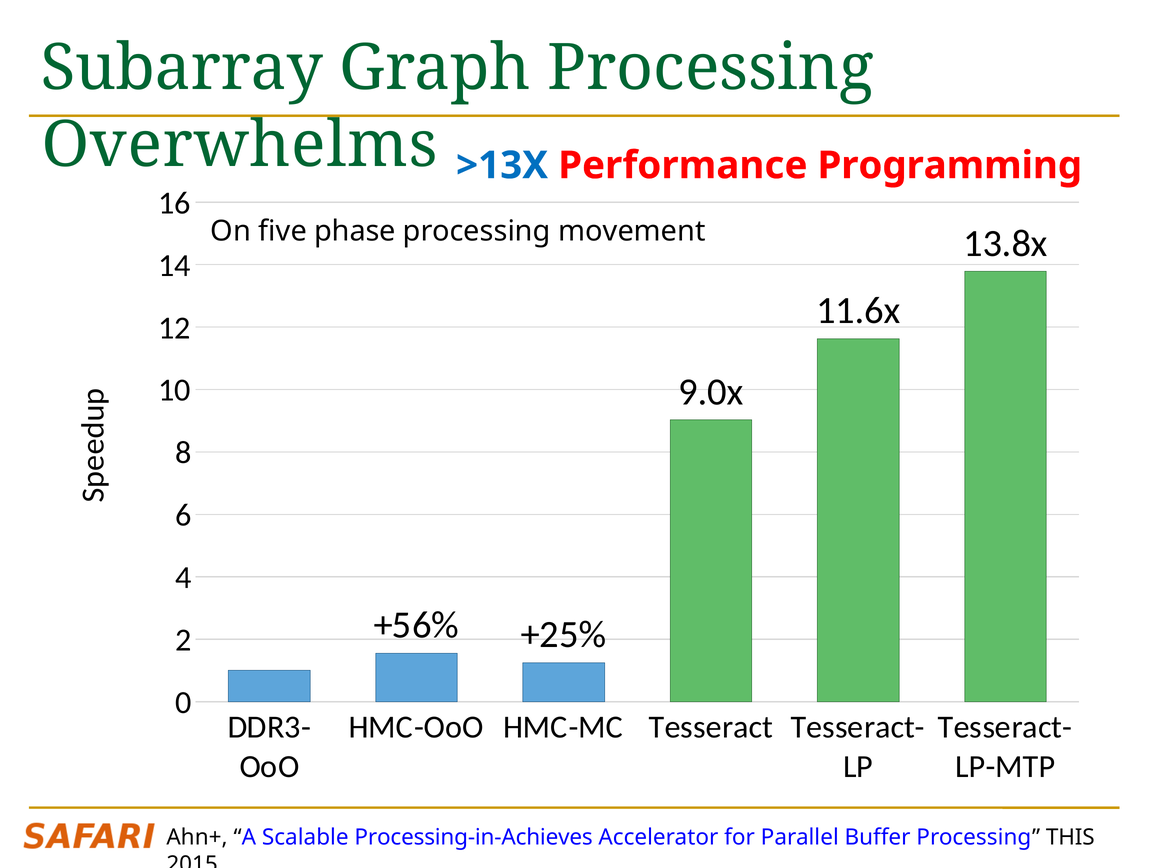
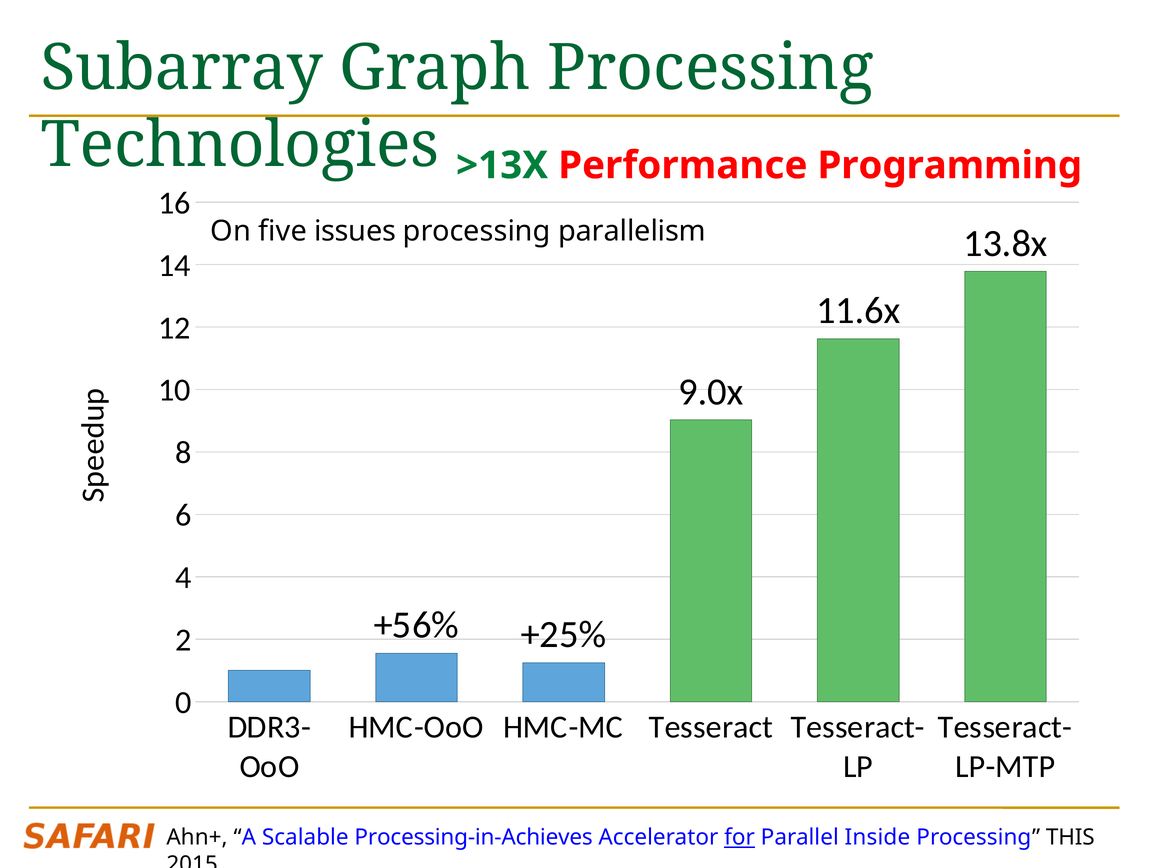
Overwhelms: Overwhelms -> Technologies (240, 145)
>13X colour: blue -> green (502, 166)
phase: phase -> issues (355, 231)
movement: movement -> parallelism (632, 231)
for underline: none -> present (740, 838)
Buffer: Buffer -> Inside (877, 838)
